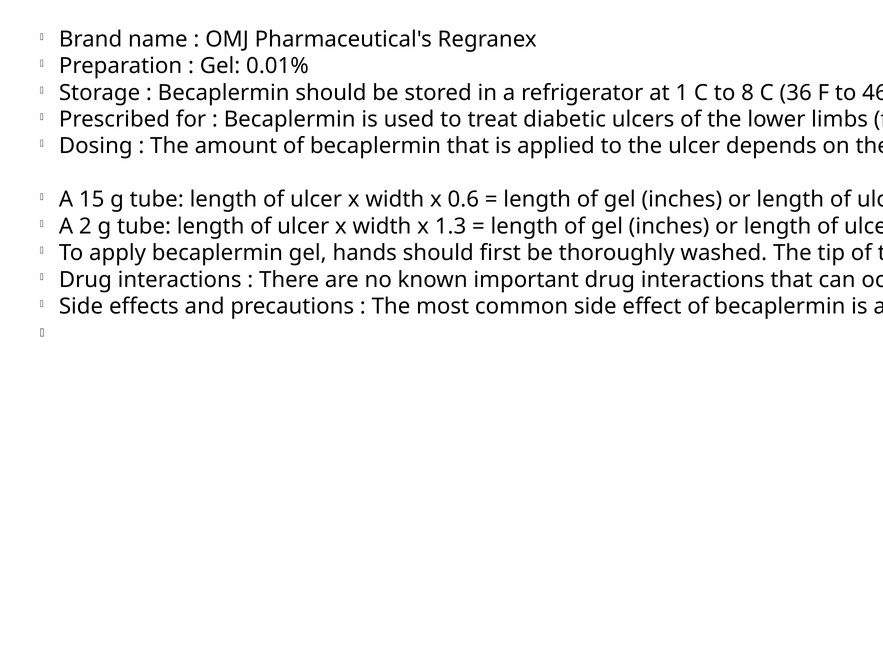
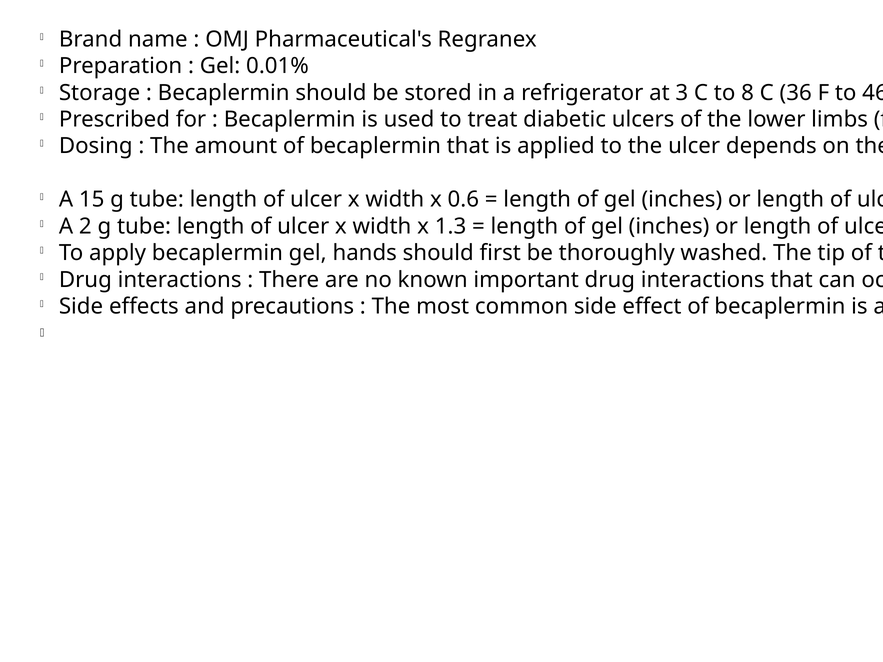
1: 1 -> 3 (682, 93)
